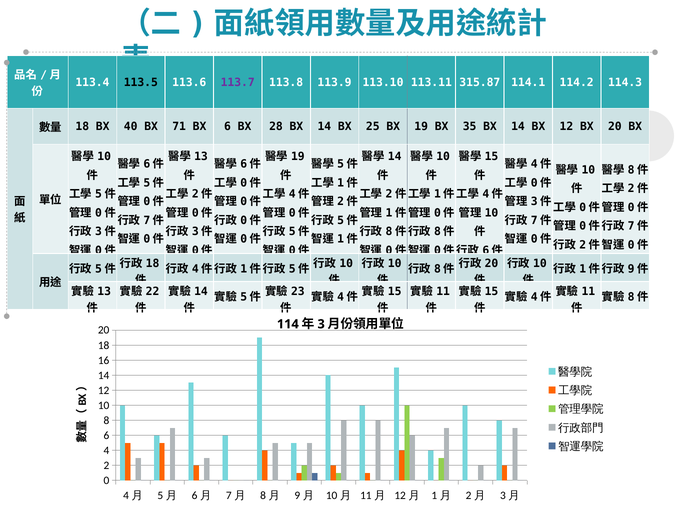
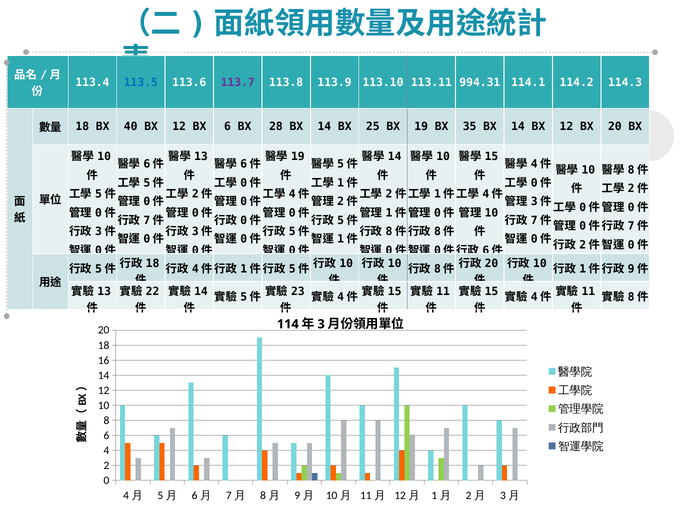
113.5 colour: black -> blue (141, 82)
315.87: 315.87 -> 994.31 (480, 82)
40 BX 71: 71 -> 12 (179, 127)
